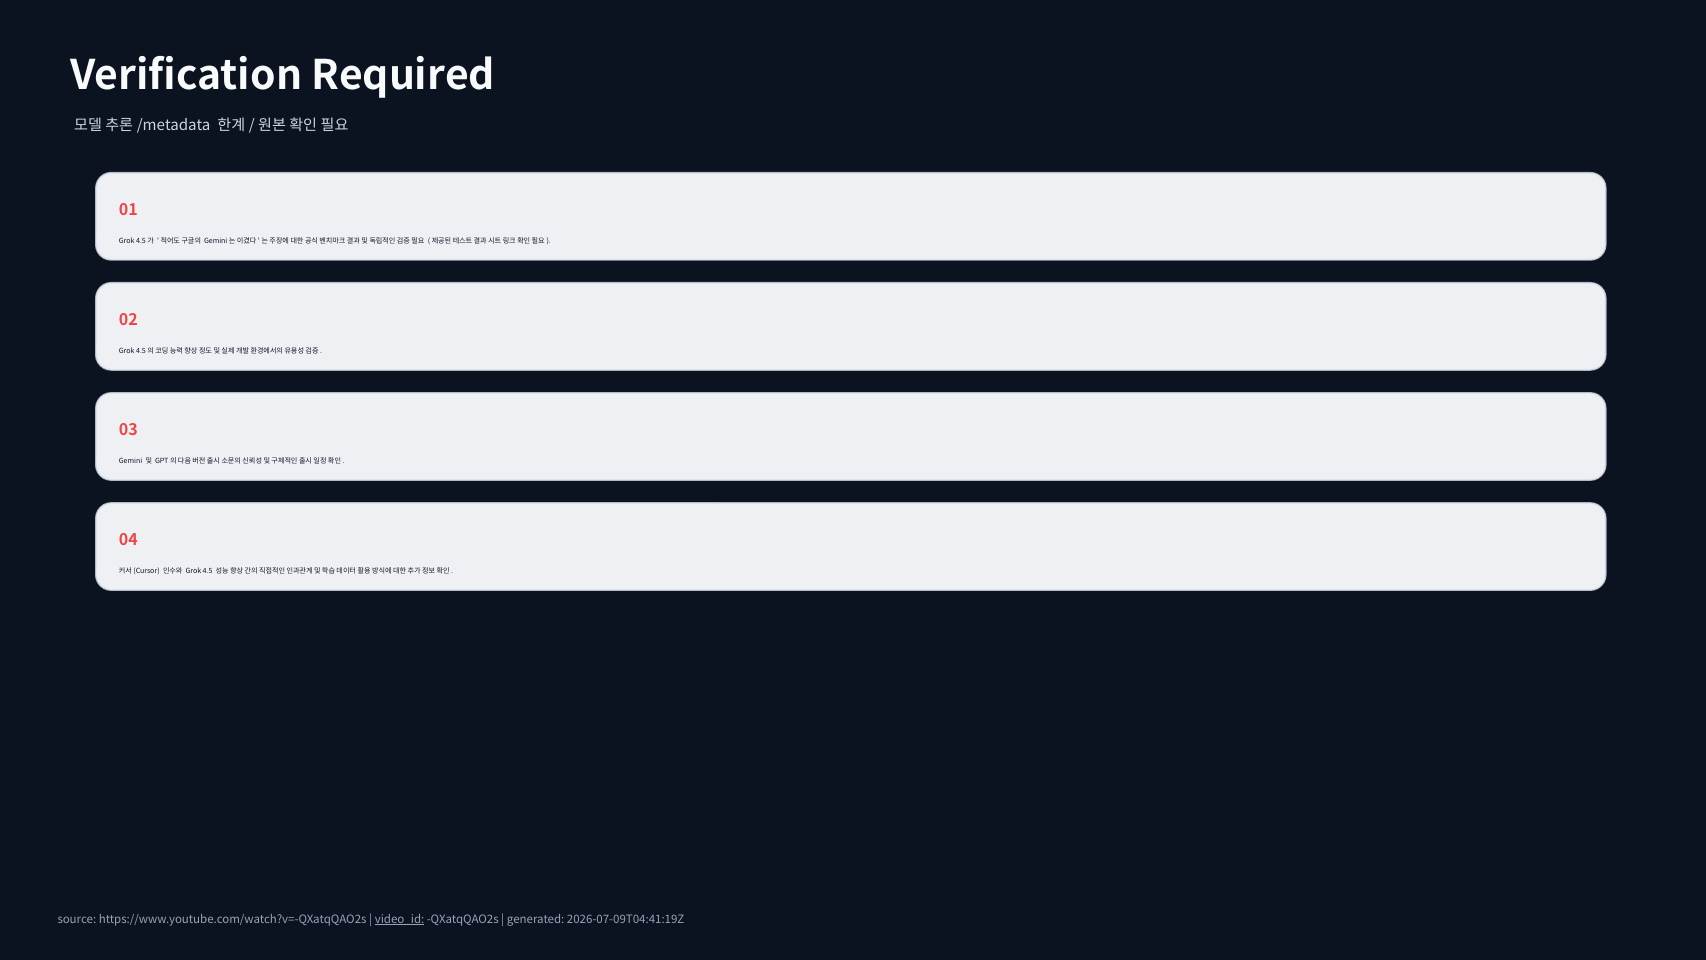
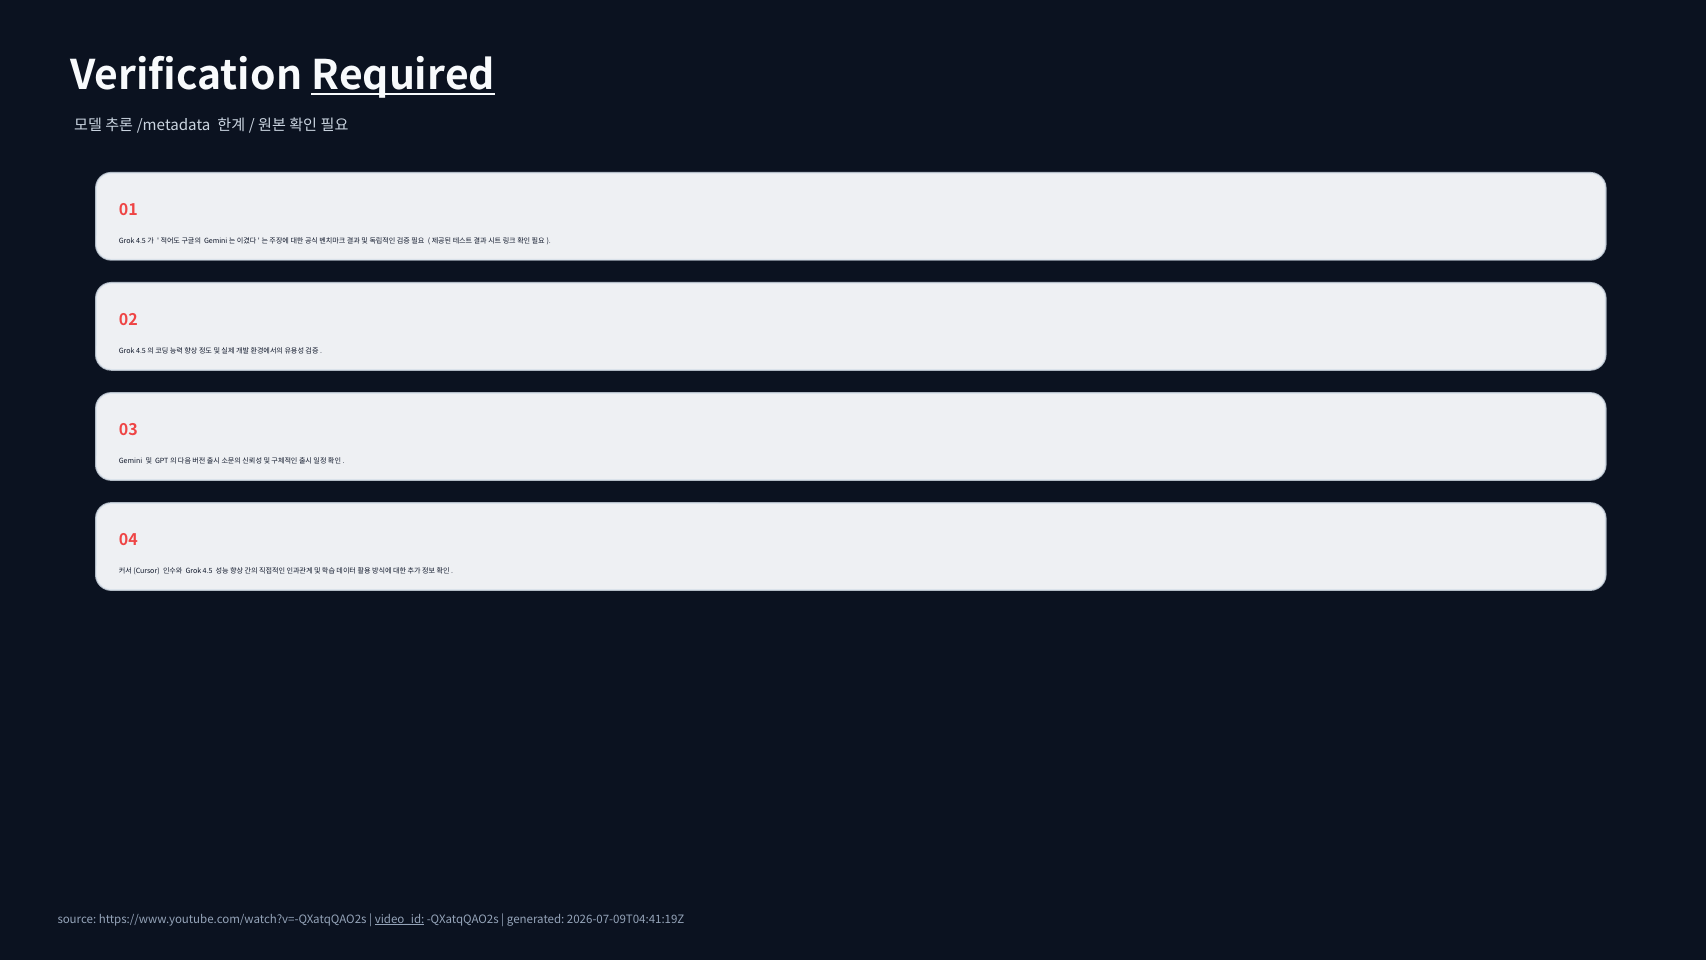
Required underline: none -> present (403, 76)
